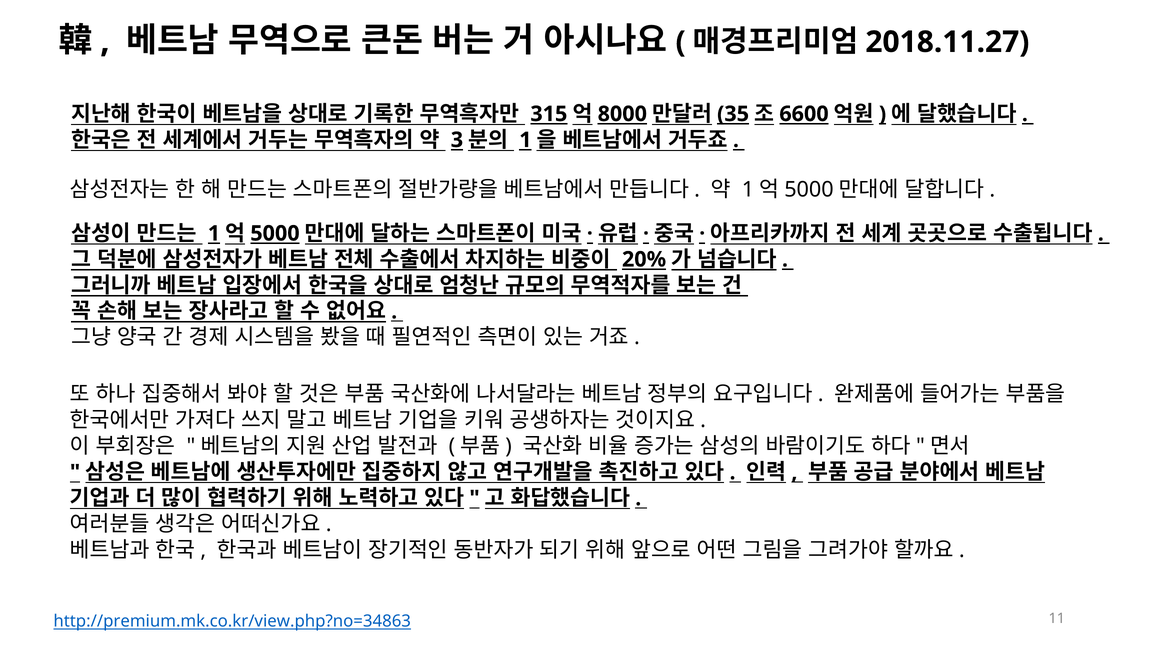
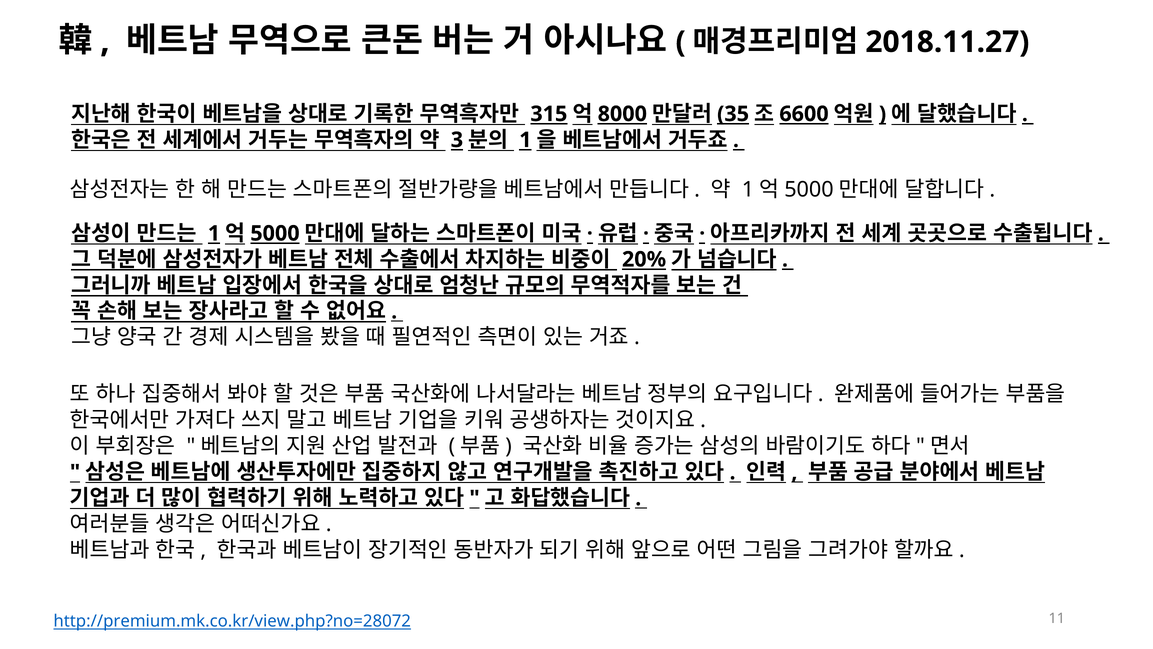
http://premium.mk.co.kr/view.php?no=34863: http://premium.mk.co.kr/view.php?no=34863 -> http://premium.mk.co.kr/view.php?no=28072 (232, 621)
